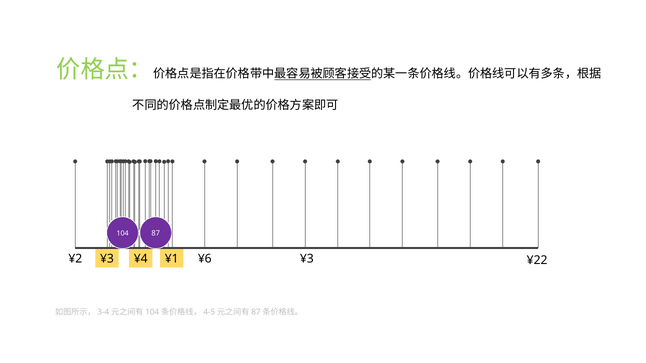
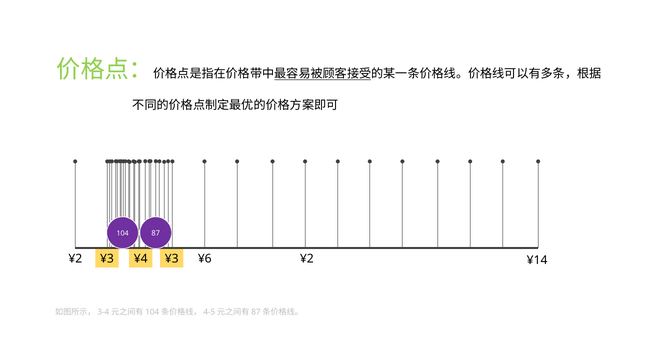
¥4 ¥1: ¥1 -> ¥3 (172, 259)
¥6 ¥3: ¥3 -> ¥2 (307, 259)
¥22: ¥22 -> ¥14 (537, 260)
